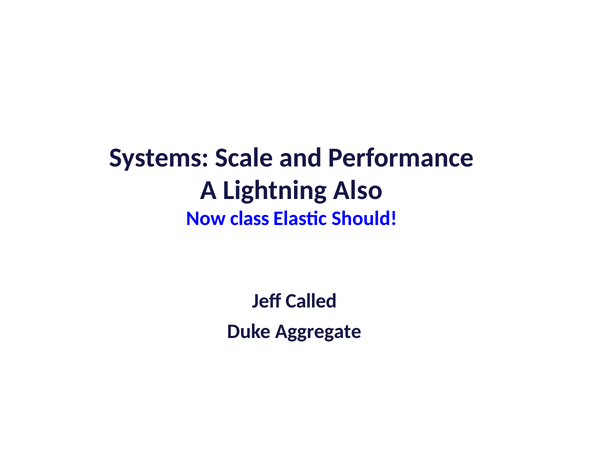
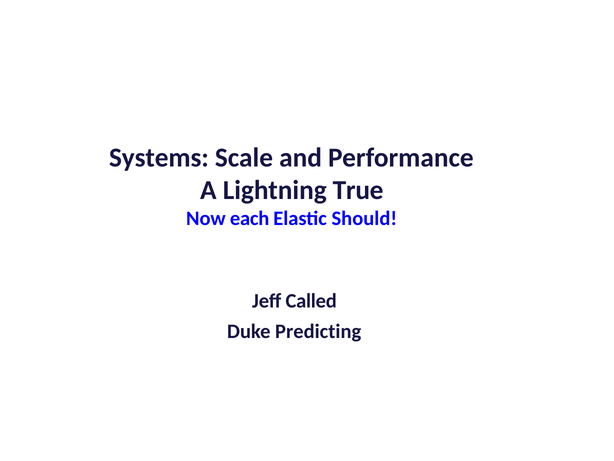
Also: Also -> True (358, 190)
class: class -> each (250, 218)
Aggregate: Aggregate -> Predicting (318, 331)
